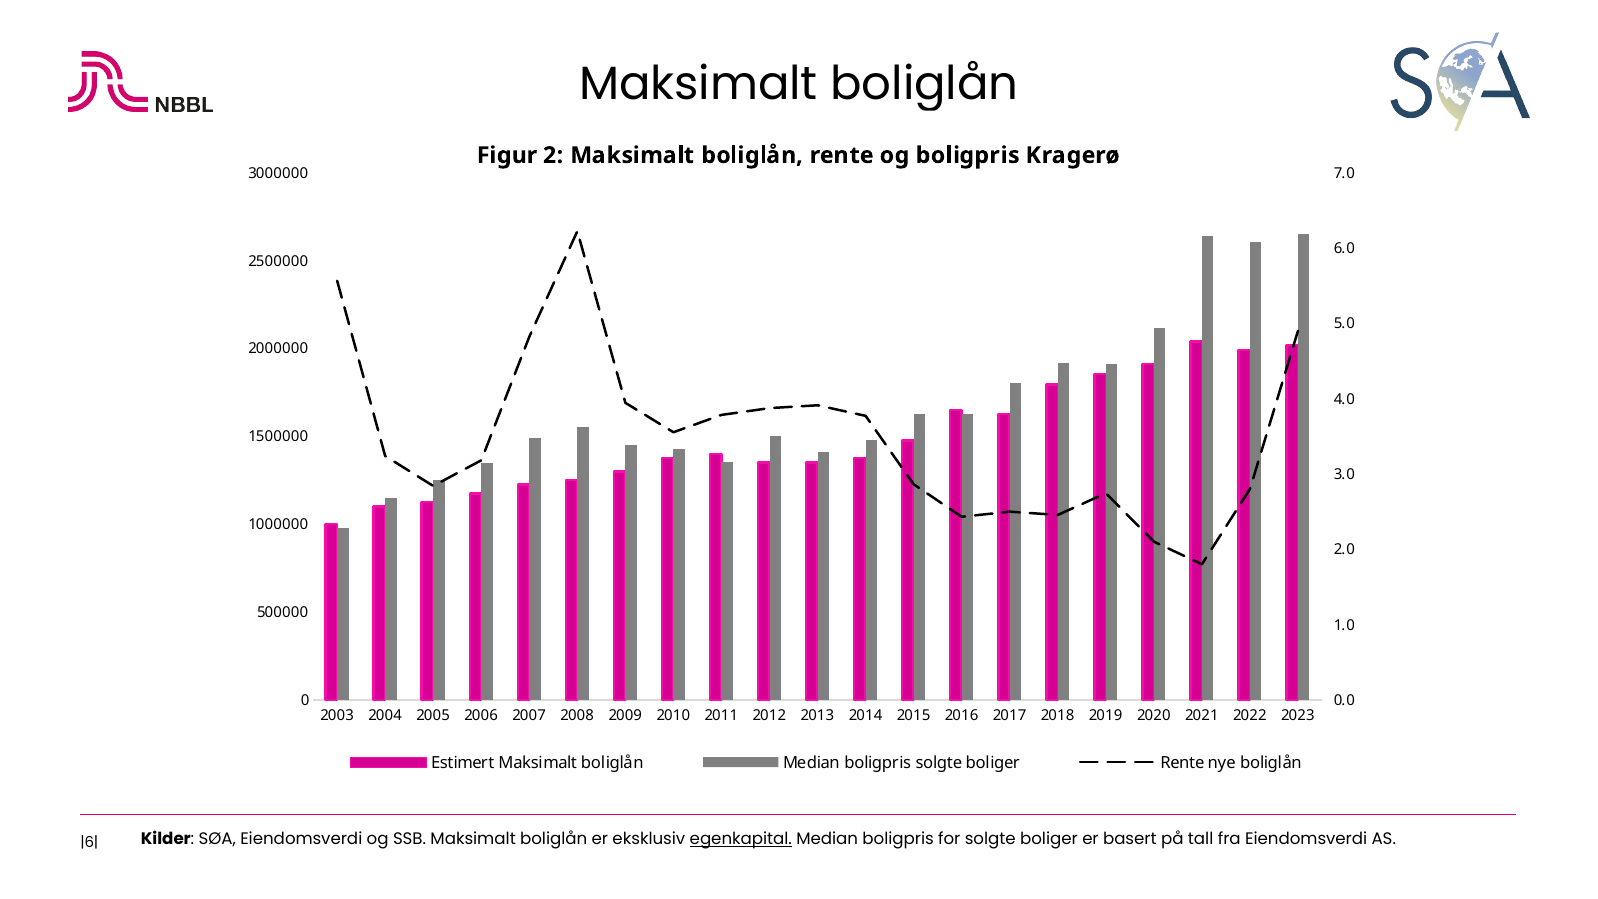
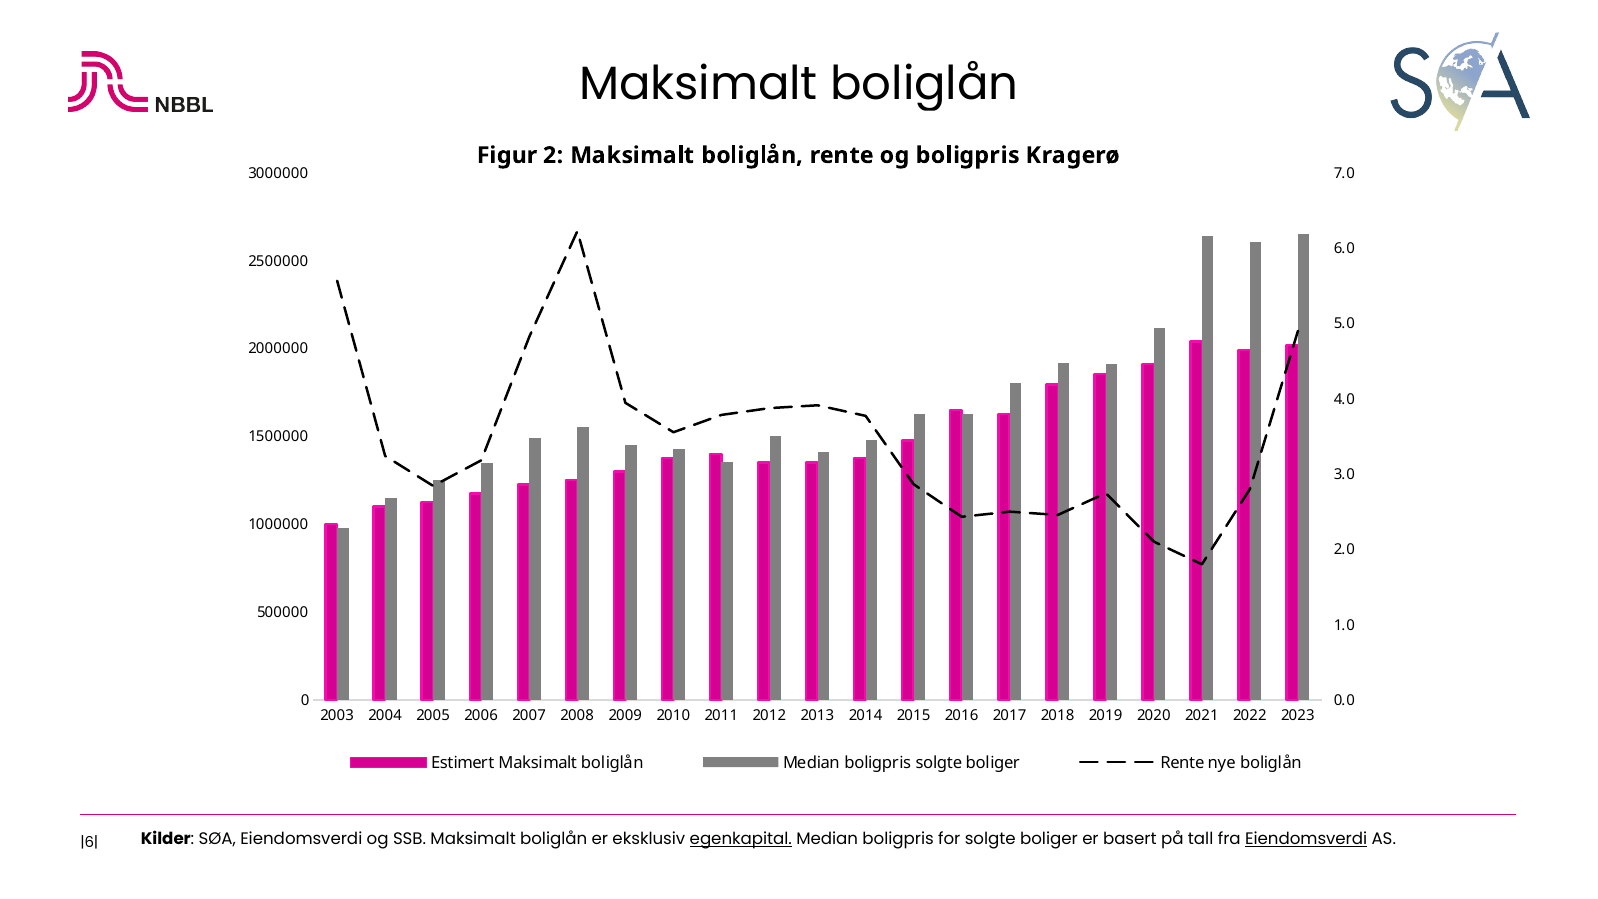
Eiendomsverdi underline: none -> present (1306, 839)
